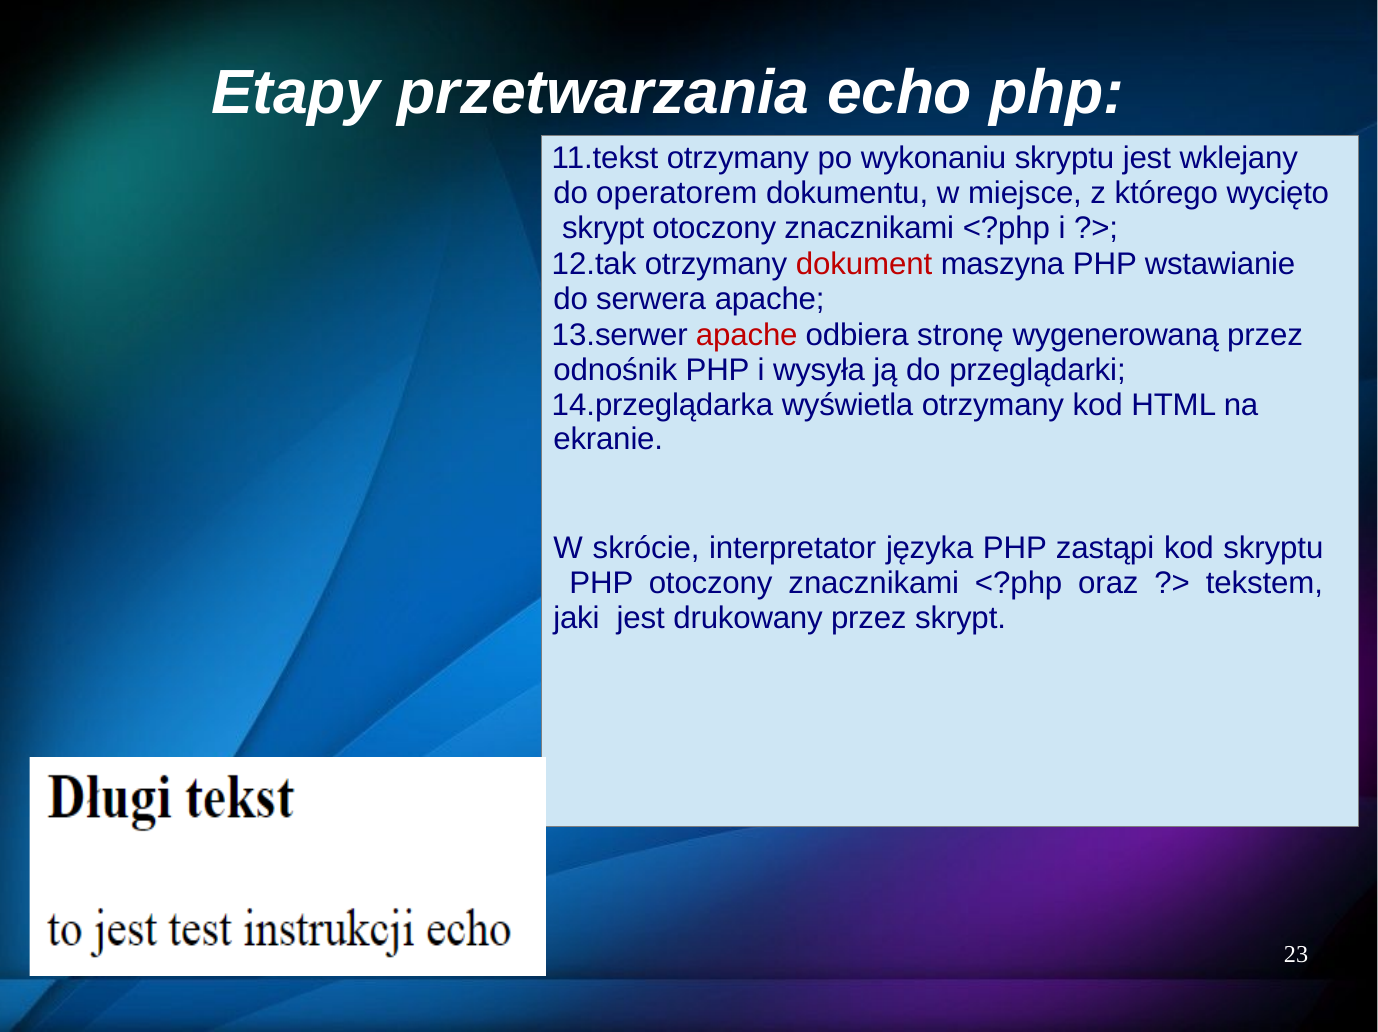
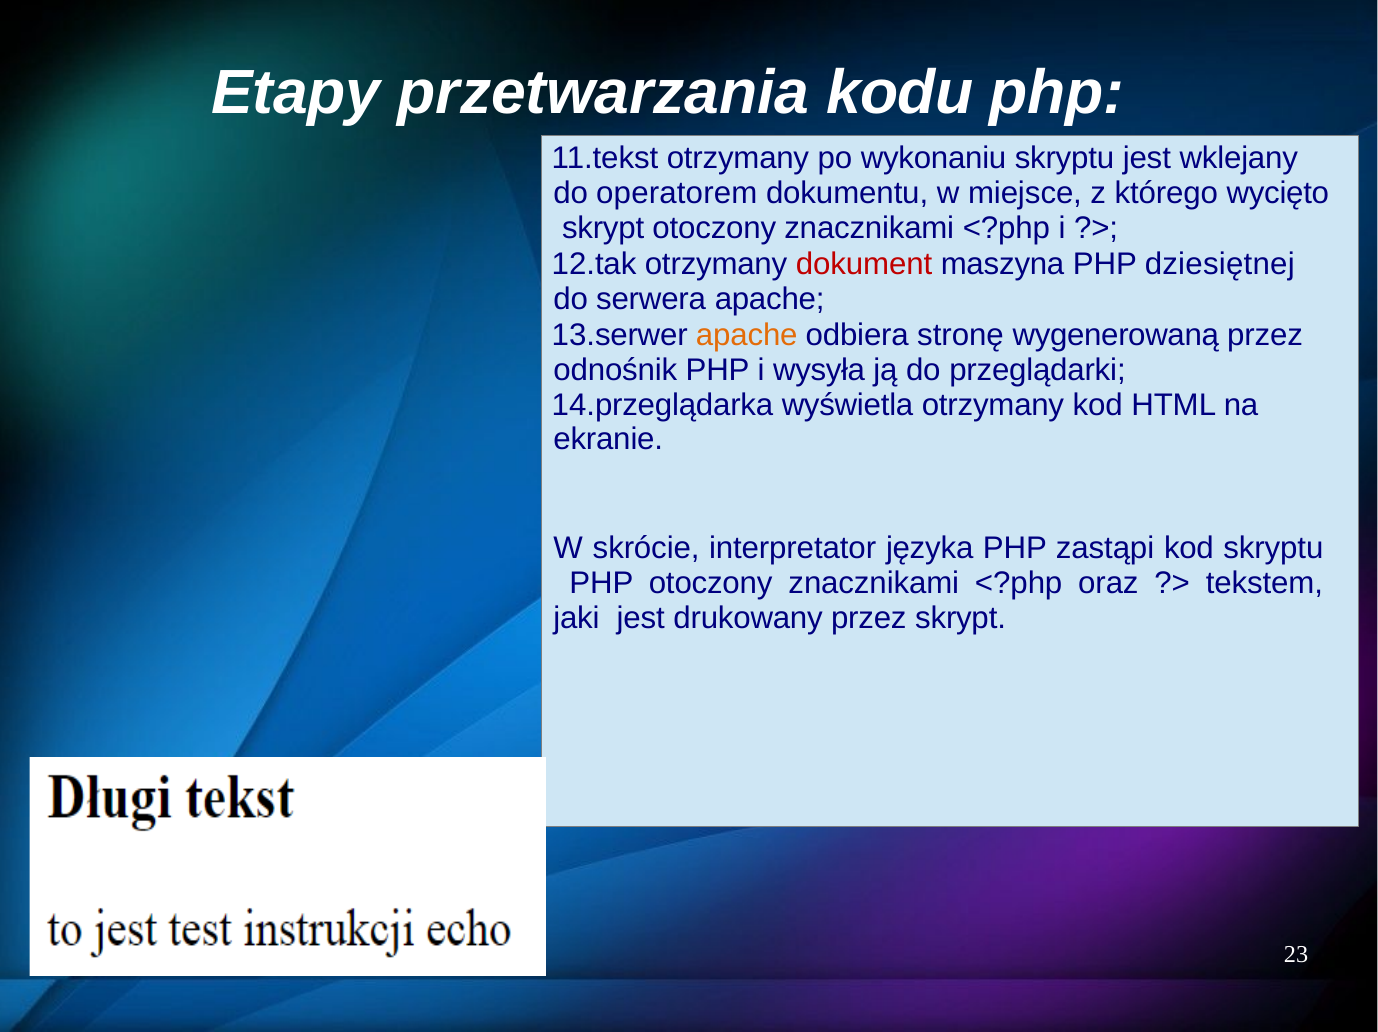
echo: echo -> kodu (900, 93)
wstawianie: wstawianie -> dziesiętnej (1220, 265)
apache colour: red -> orange (747, 335)
